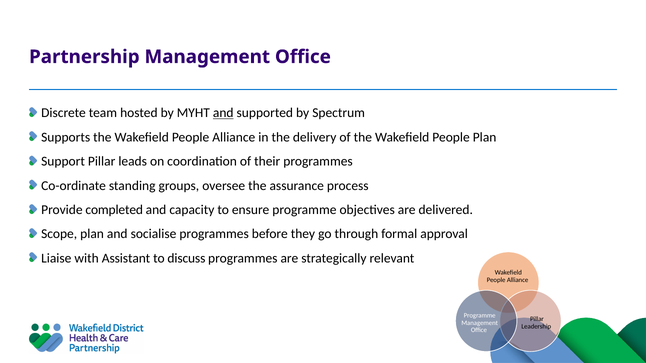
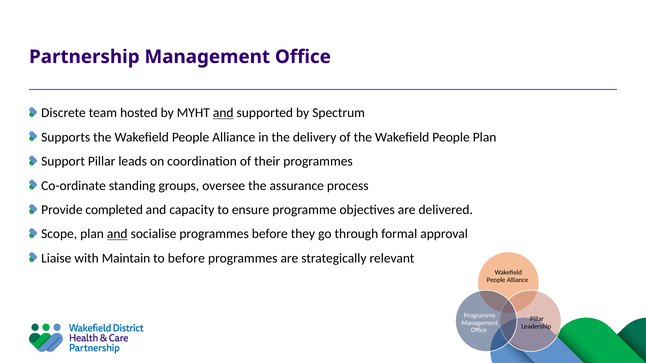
and underline: none -> present (117, 234)
Assistant: Assistant -> Maintain (126, 258)
to discuss: discuss -> before (186, 258)
